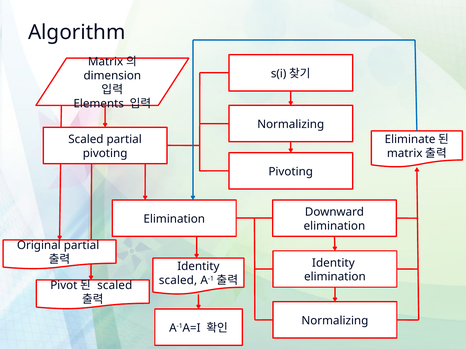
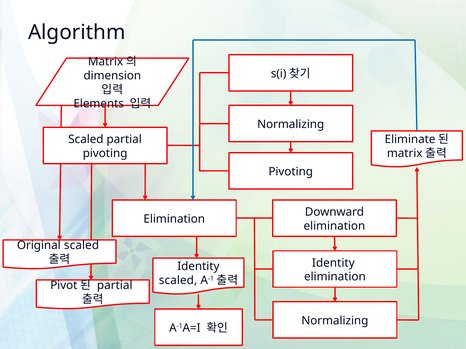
Original partial: partial -> scaled (81, 246)
scaled: scaled -> partial (115, 286)
